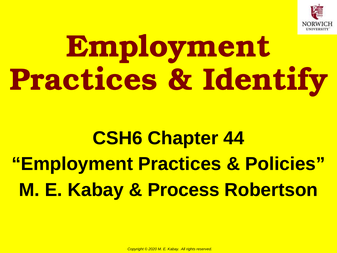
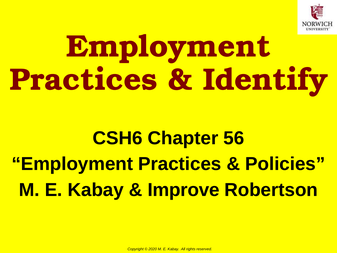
44: 44 -> 56 (234, 138)
Process: Process -> Improve (184, 190)
